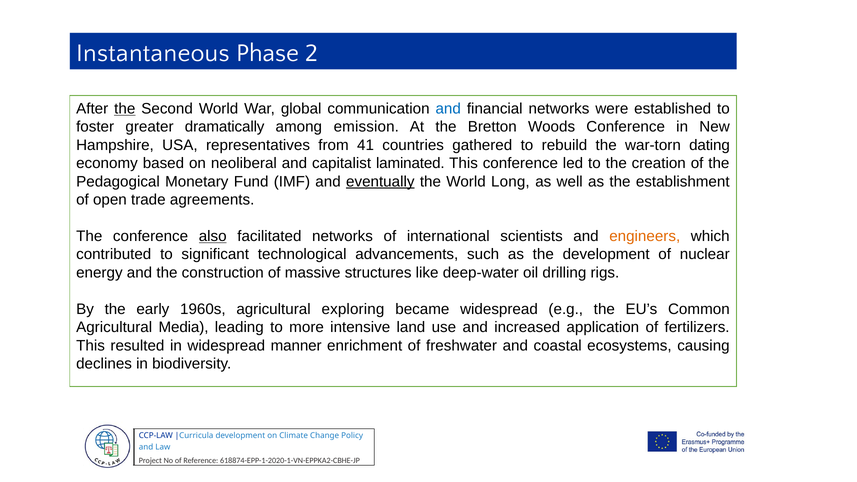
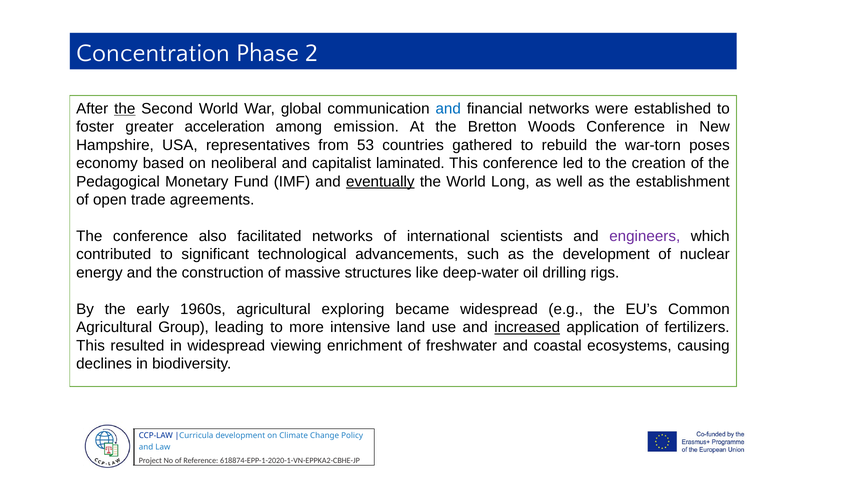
Instantaneous: Instantaneous -> Concentration (153, 53)
dramatically: dramatically -> acceleration (225, 127)
41: 41 -> 53 (366, 145)
dating: dating -> poses (709, 145)
also underline: present -> none (213, 236)
engineers colour: orange -> purple (645, 236)
Media: Media -> Group (184, 327)
increased underline: none -> present (527, 327)
manner: manner -> viewing (296, 346)
